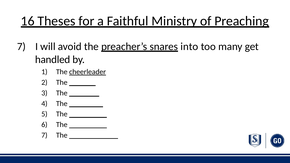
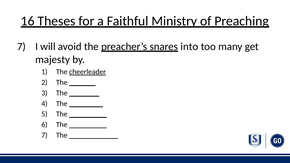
handled: handled -> majesty (53, 60)
